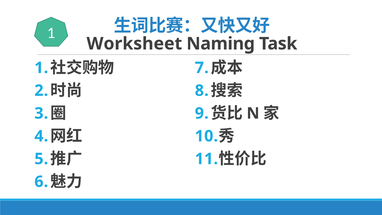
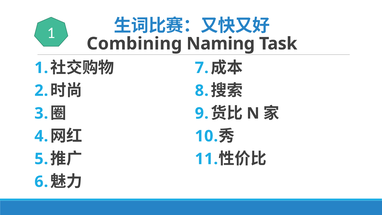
Worksheet: Worksheet -> Combining (134, 44)
